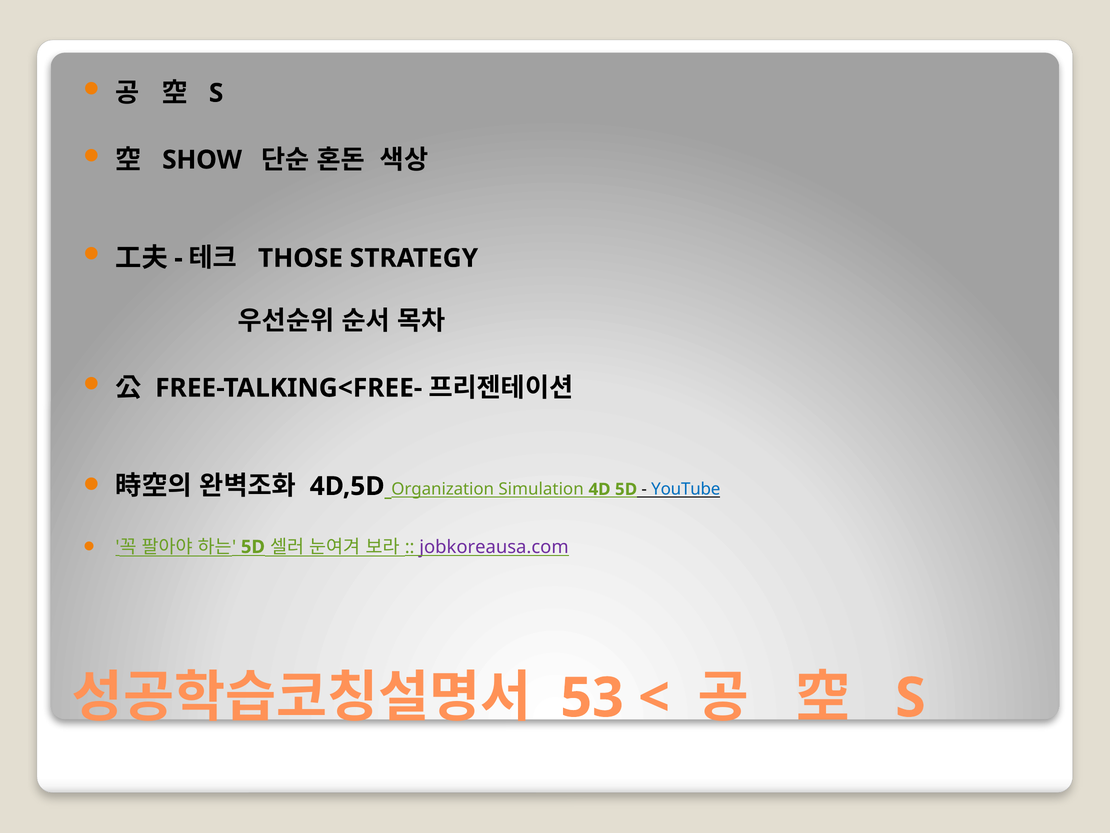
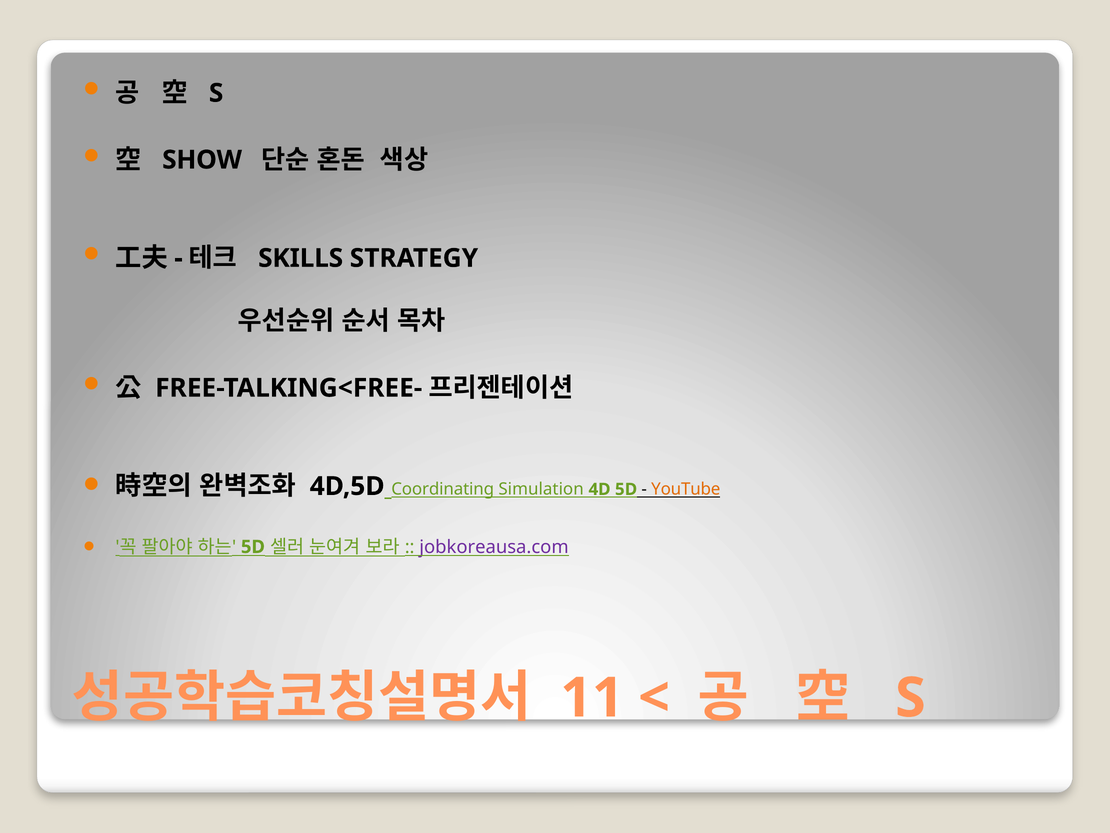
THOSE: THOSE -> SKILLS (301, 258)
Organization: Organization -> Coordinating (443, 489)
YouTube colour: blue -> orange (686, 489)
53: 53 -> 11 (592, 698)
